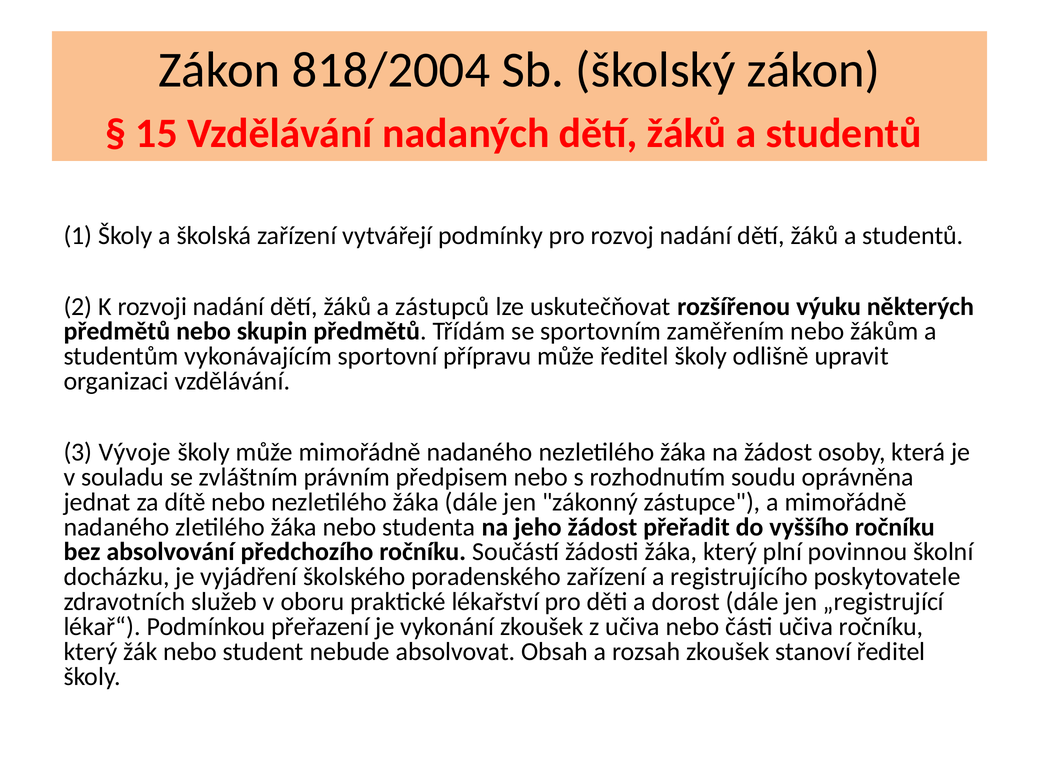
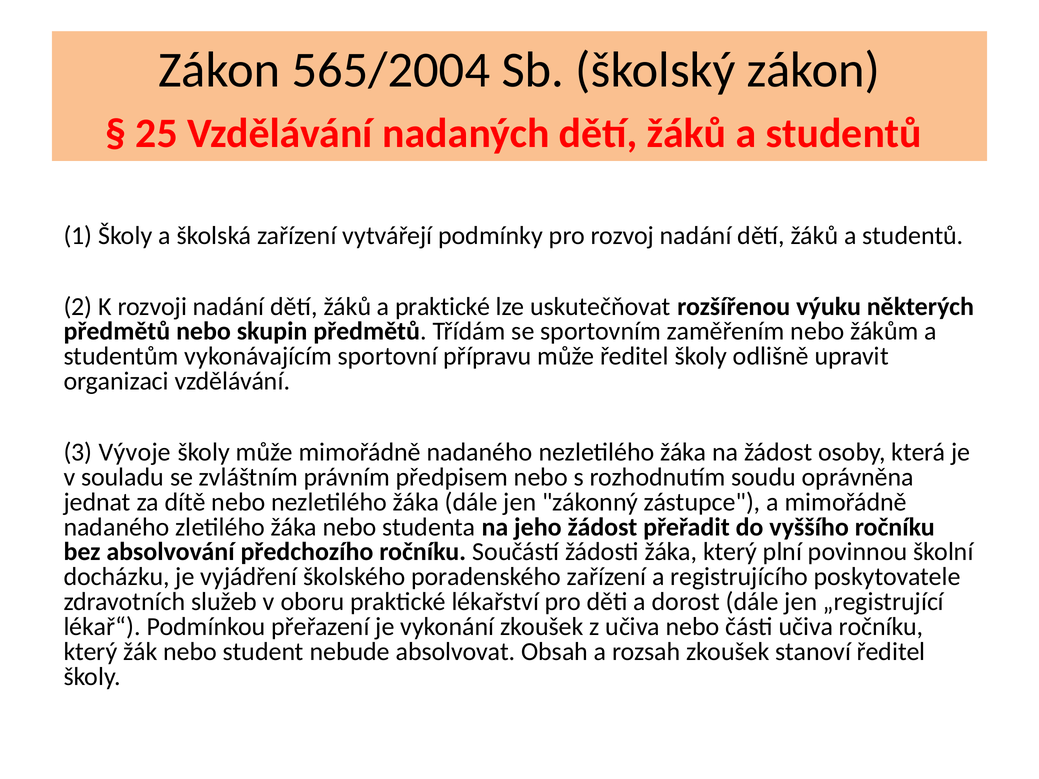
818/2004: 818/2004 -> 565/2004 (391, 70)
15: 15 -> 25 (157, 134)
a zástupců: zástupců -> praktické (443, 307)
